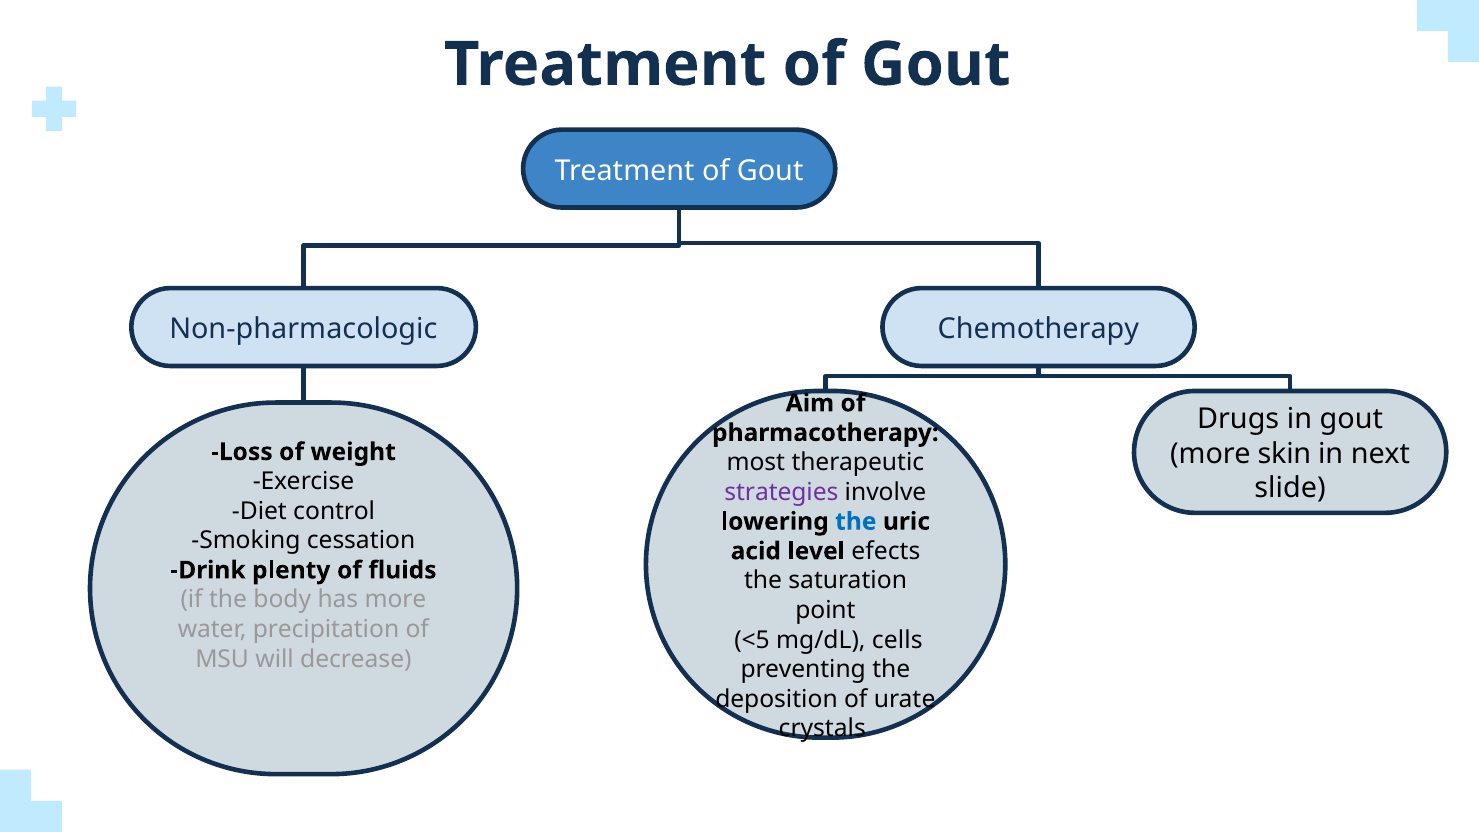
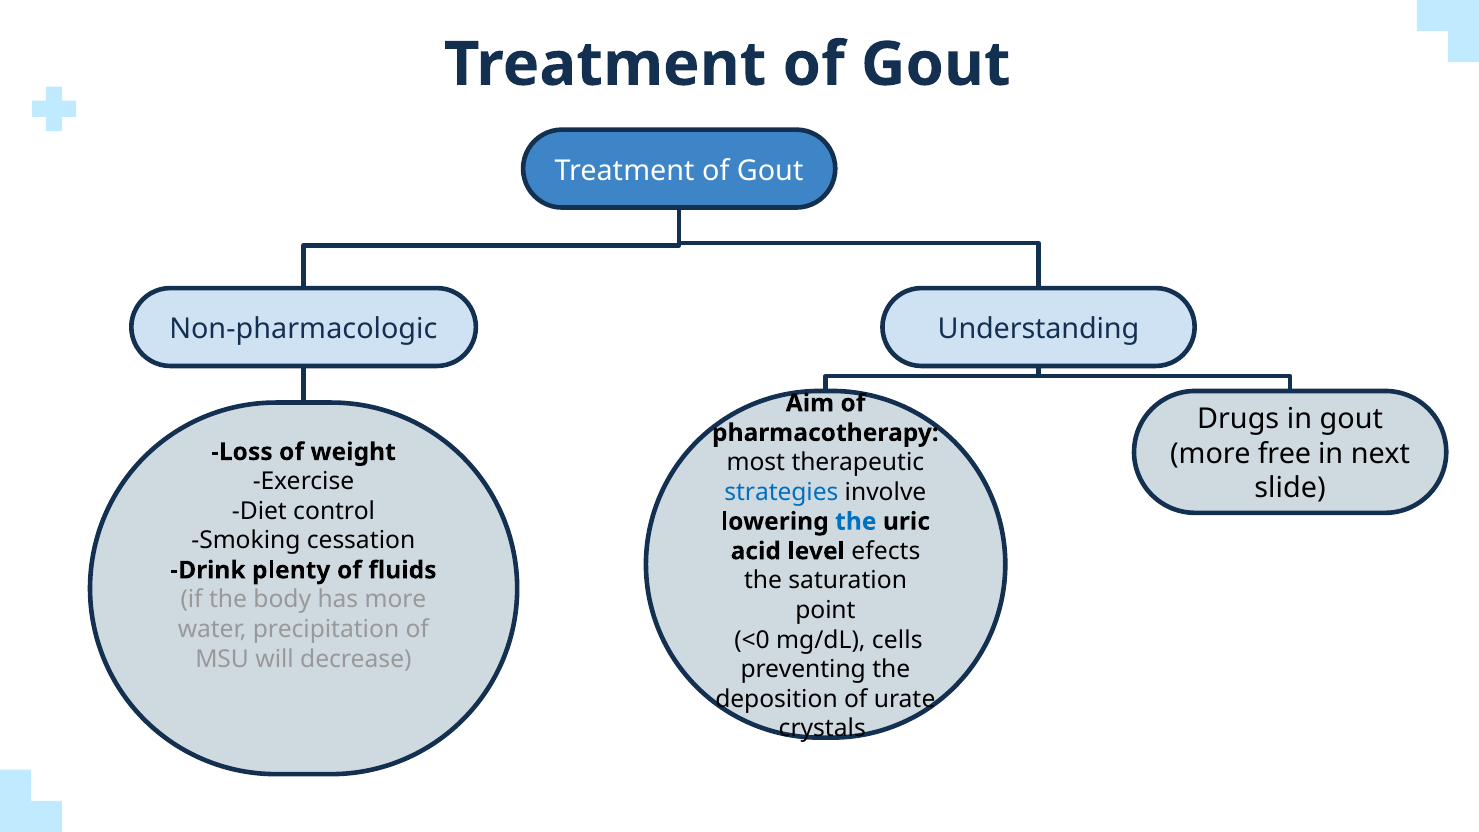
Chemotherapy: Chemotherapy -> Understanding (1038, 329)
skin: skin -> free (1284, 454)
strategies colour: purple -> blue (781, 492)
<5: <5 -> <0 (752, 640)
